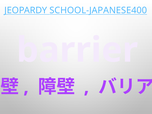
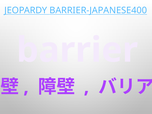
SCHOOL-JAPANESE400: SCHOOL-JAPANESE400 -> BARRIER-JAPANESE400 (98, 10)
